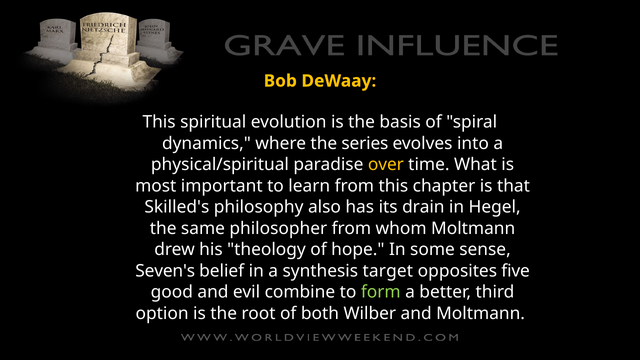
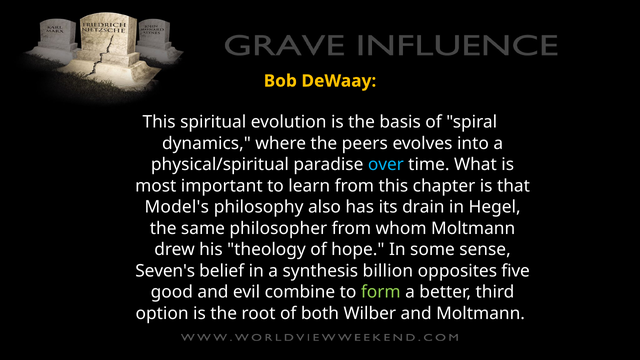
series: series -> peers (365, 143)
over colour: yellow -> light blue (386, 165)
Skilled's: Skilled's -> Model's (177, 207)
target: target -> billion (388, 271)
